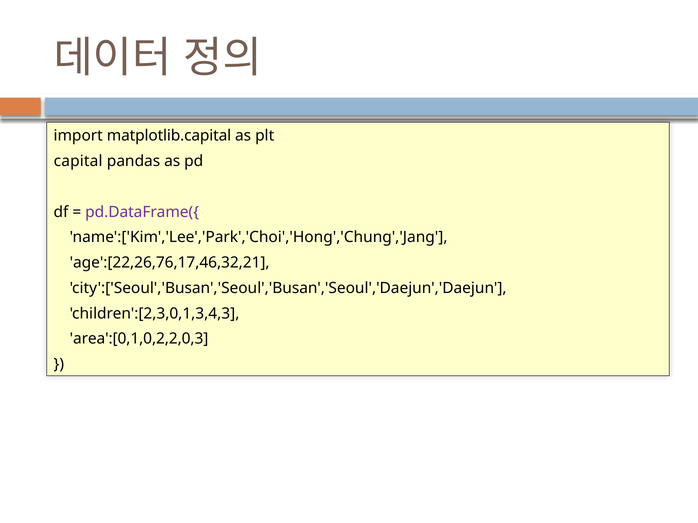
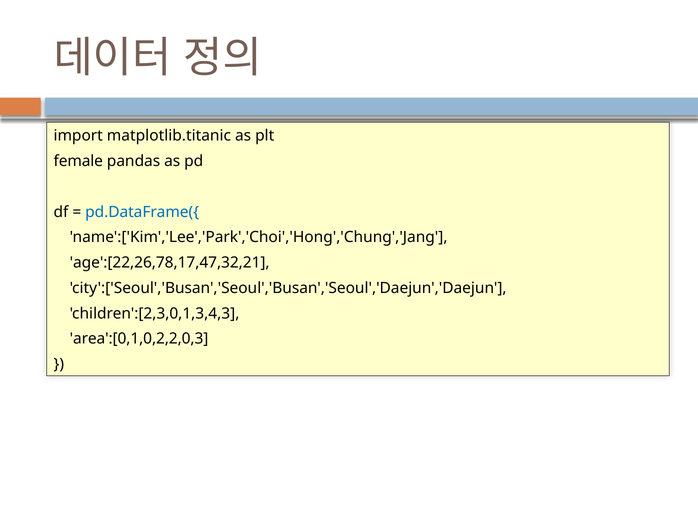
matplotlib.capital: matplotlib.capital -> matplotlib.titanic (169, 136)
capital: capital -> female (78, 161)
pd.DataFrame({ colour: purple -> blue (142, 212)
age':[22,26,76,17,46,32,21: age':[22,26,76,17,46,32,21 -> age':[22,26,78,17,47,32,21 (170, 263)
